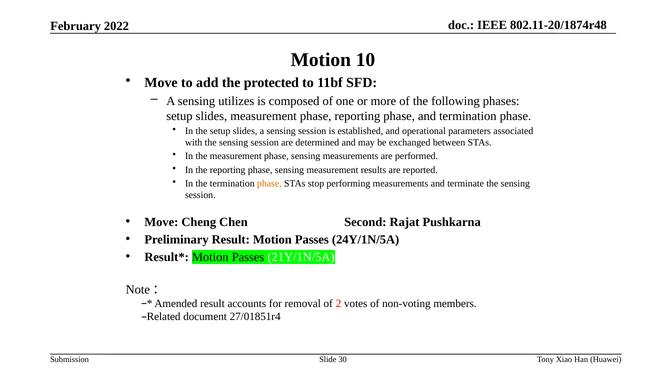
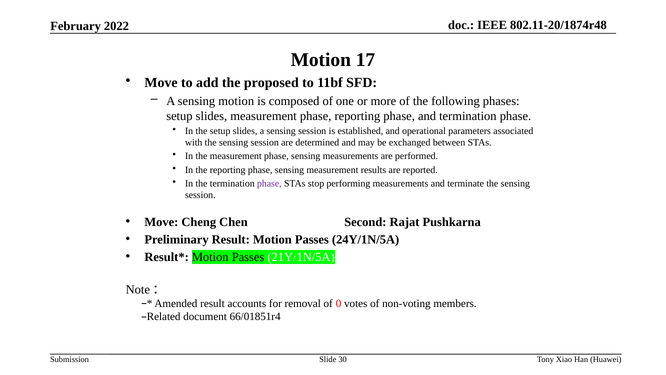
10: 10 -> 17 (365, 60)
protected: protected -> proposed (271, 83)
sensing utilizes: utilizes -> motion (236, 101)
phase colour: orange -> purple (269, 183)
2: 2 -> 0 (339, 303)
27/01851r4: 27/01851r4 -> 66/01851r4 (255, 317)
